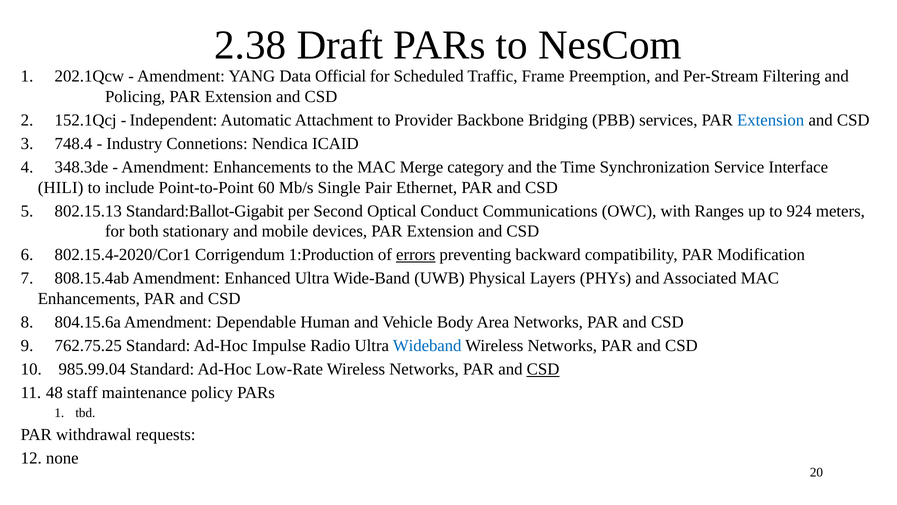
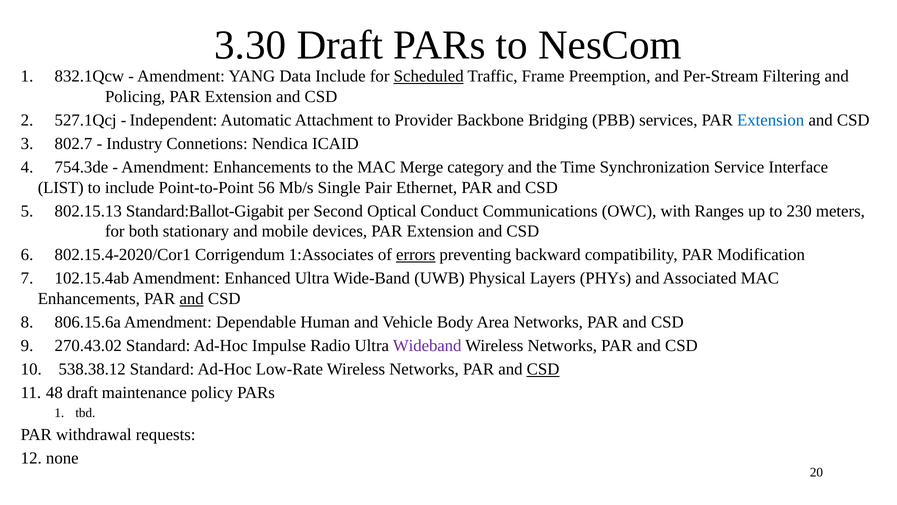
2.38: 2.38 -> 3.30 (250, 45)
202.1Qcw: 202.1Qcw -> 832.1Qcw (89, 76)
Data Official: Official -> Include (341, 76)
Scheduled underline: none -> present (429, 76)
152.1Qcj: 152.1Qcj -> 527.1Qcj (86, 120)
748.4: 748.4 -> 802.7 (74, 144)
348.3de: 348.3de -> 754.3de (81, 167)
HILI: HILI -> LIST (61, 187)
60: 60 -> 56 (266, 187)
924: 924 -> 230 (799, 211)
1:Production: 1:Production -> 1:Associates (331, 255)
808.15.4ab: 808.15.4ab -> 102.15.4ab (92, 278)
and underline: none -> present (192, 298)
804.15.6a: 804.15.6a -> 806.15.6a (88, 322)
762.75.25: 762.75.25 -> 270.43.02 (88, 345)
Wideband colour: blue -> purple (427, 345)
985.99.04: 985.99.04 -> 538.38.12 (92, 369)
48 staff: staff -> draft (82, 392)
